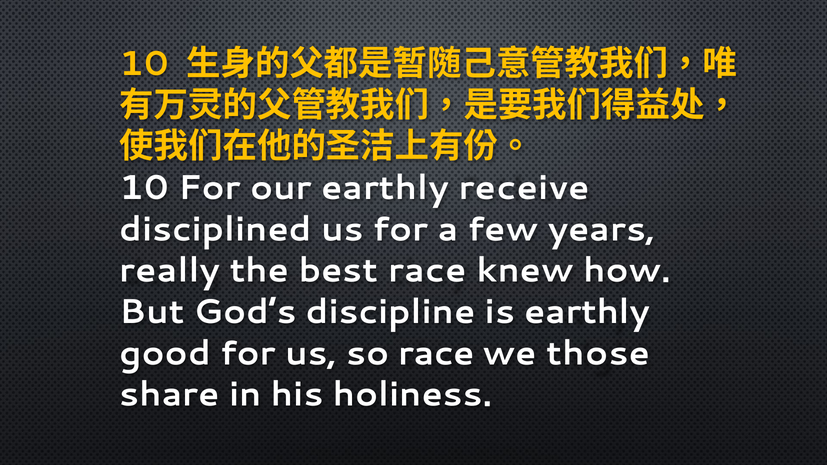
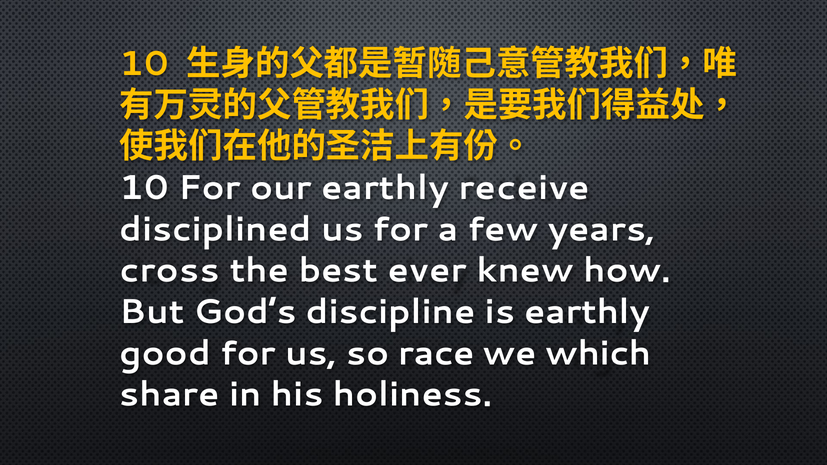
really: really -> cross (170, 271)
best race: race -> ever (427, 271)
those: those -> which (598, 353)
